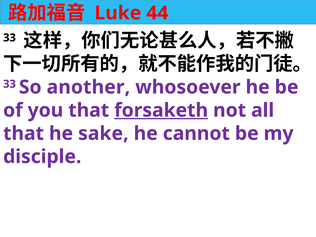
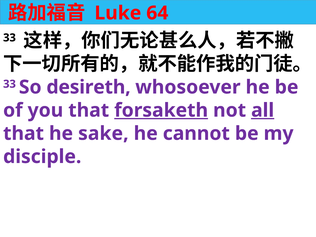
44: 44 -> 64 (157, 13)
another: another -> desireth (89, 87)
all underline: none -> present (263, 110)
